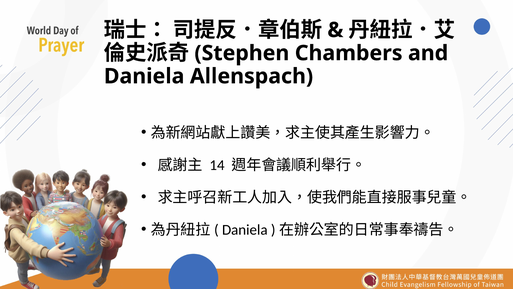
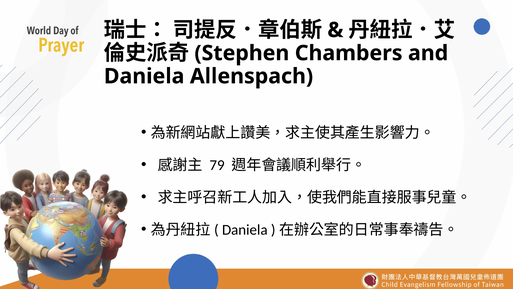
14: 14 -> 79 (217, 165)
